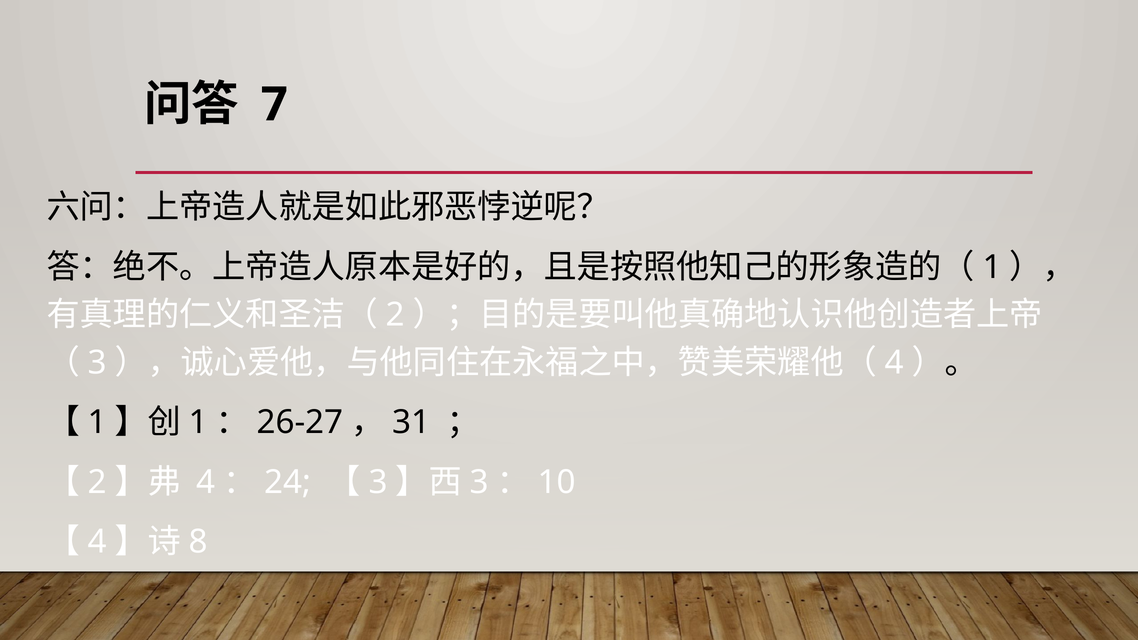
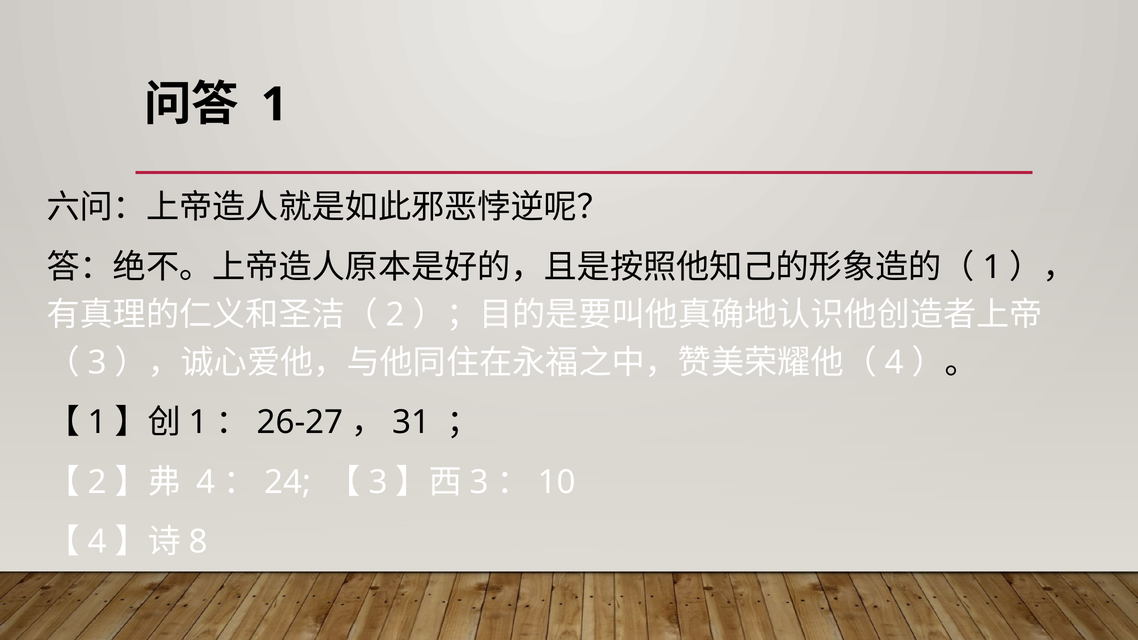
7: 7 -> 1 (274, 105)
